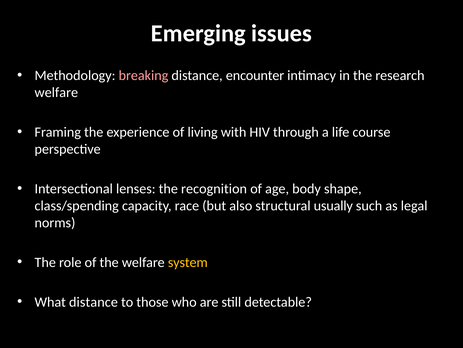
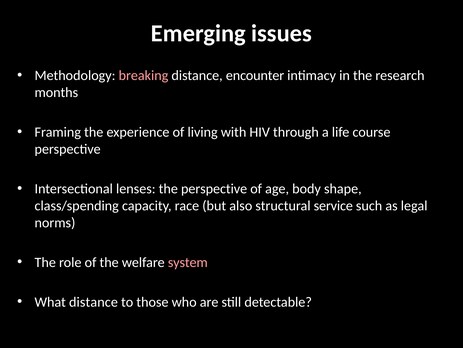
welfare: welfare -> months (56, 92)
the recognition: recognition -> perspective (214, 188)
usually: usually -> service (333, 205)
system colour: yellow -> pink (188, 262)
